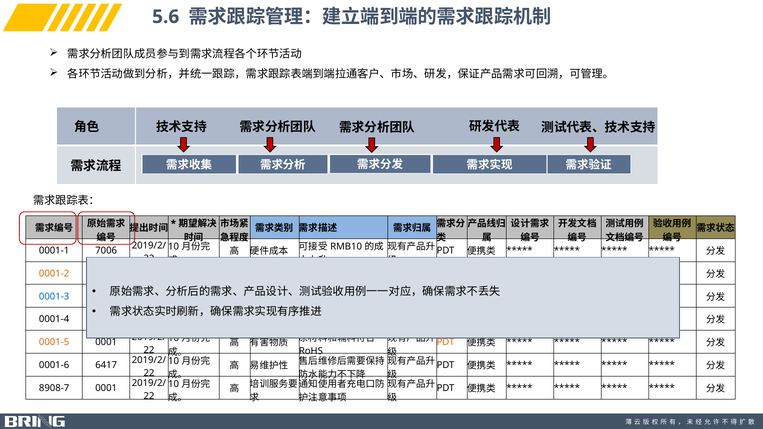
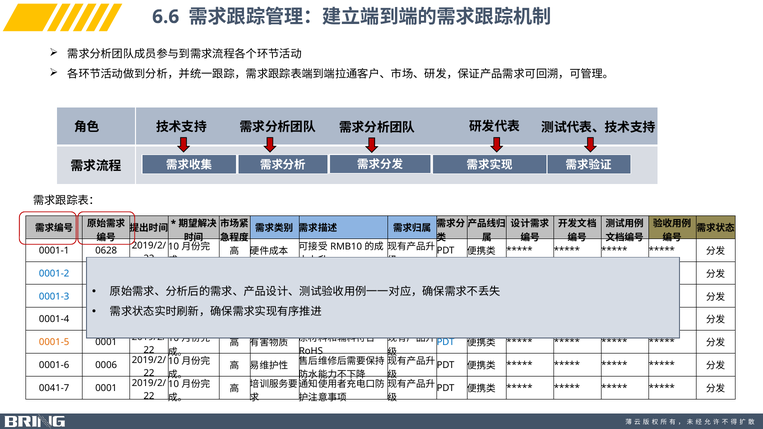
5.6: 5.6 -> 6.6 (166, 17)
7006: 7006 -> 0628 (106, 251)
0001-2 colour: orange -> blue (54, 274)
PDT colour: orange -> blue (446, 342)
6417: 6417 -> 0006 (106, 365)
8908-7: 8908-7 -> 0041-7 (54, 388)
